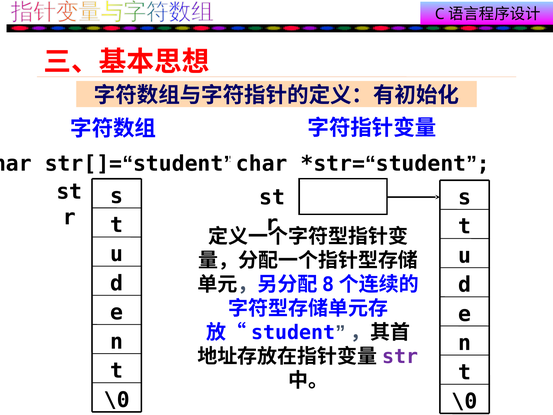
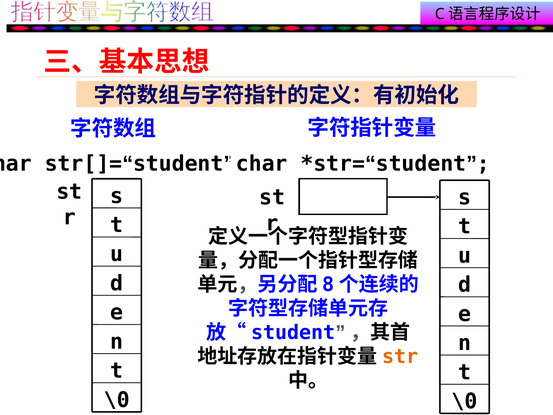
str colour: purple -> orange (400, 356)
